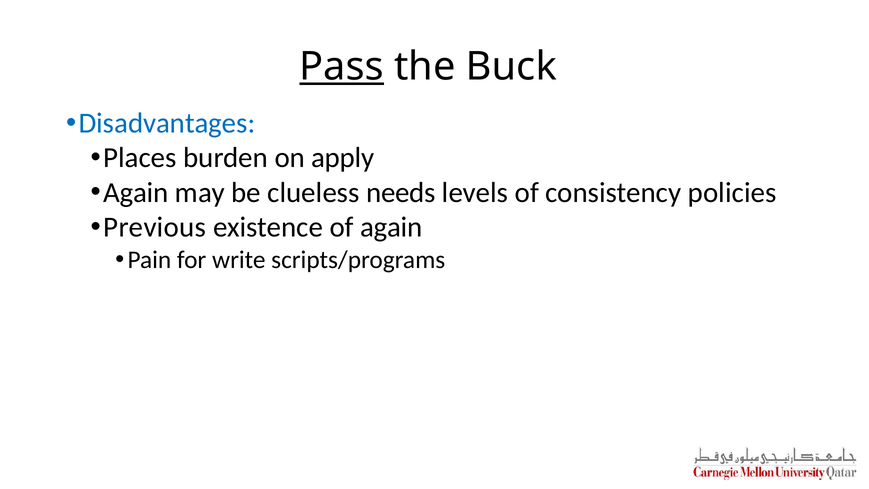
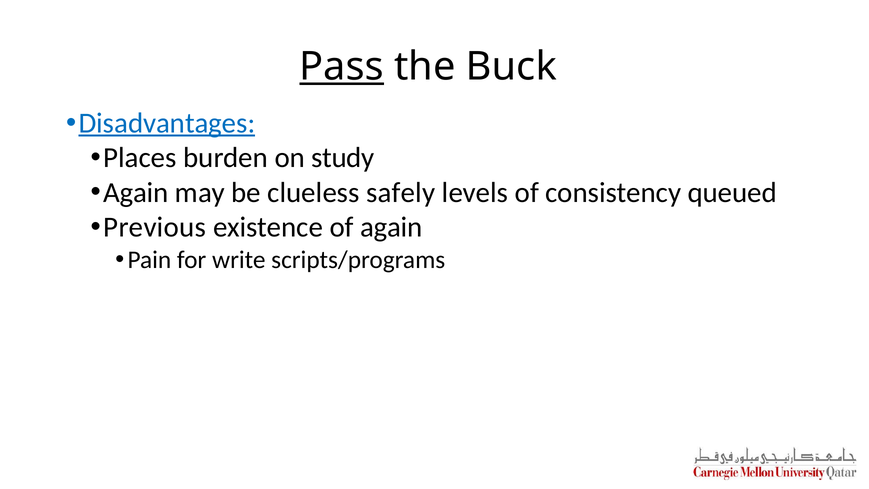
Disadvantages underline: none -> present (167, 123)
apply: apply -> study (343, 158)
needs: needs -> safely (401, 192)
policies: policies -> queued (732, 192)
